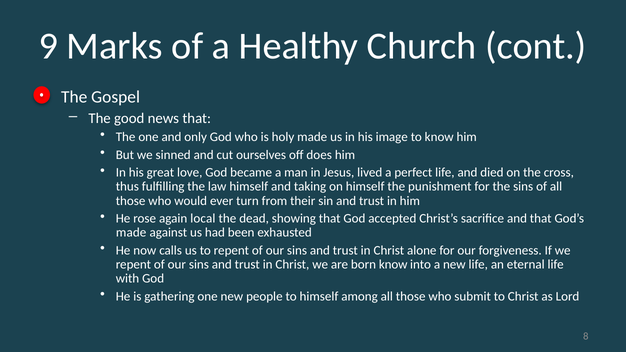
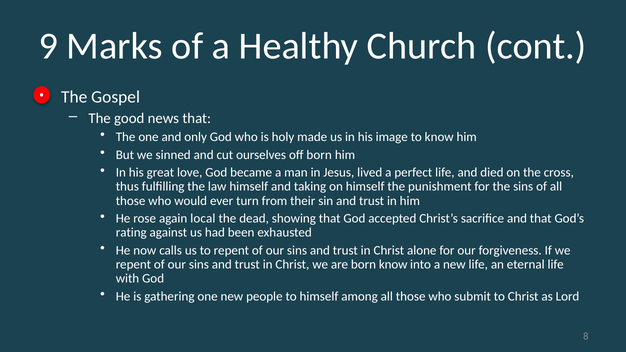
off does: does -> born (319, 155)
made: made -> rating (131, 233)
